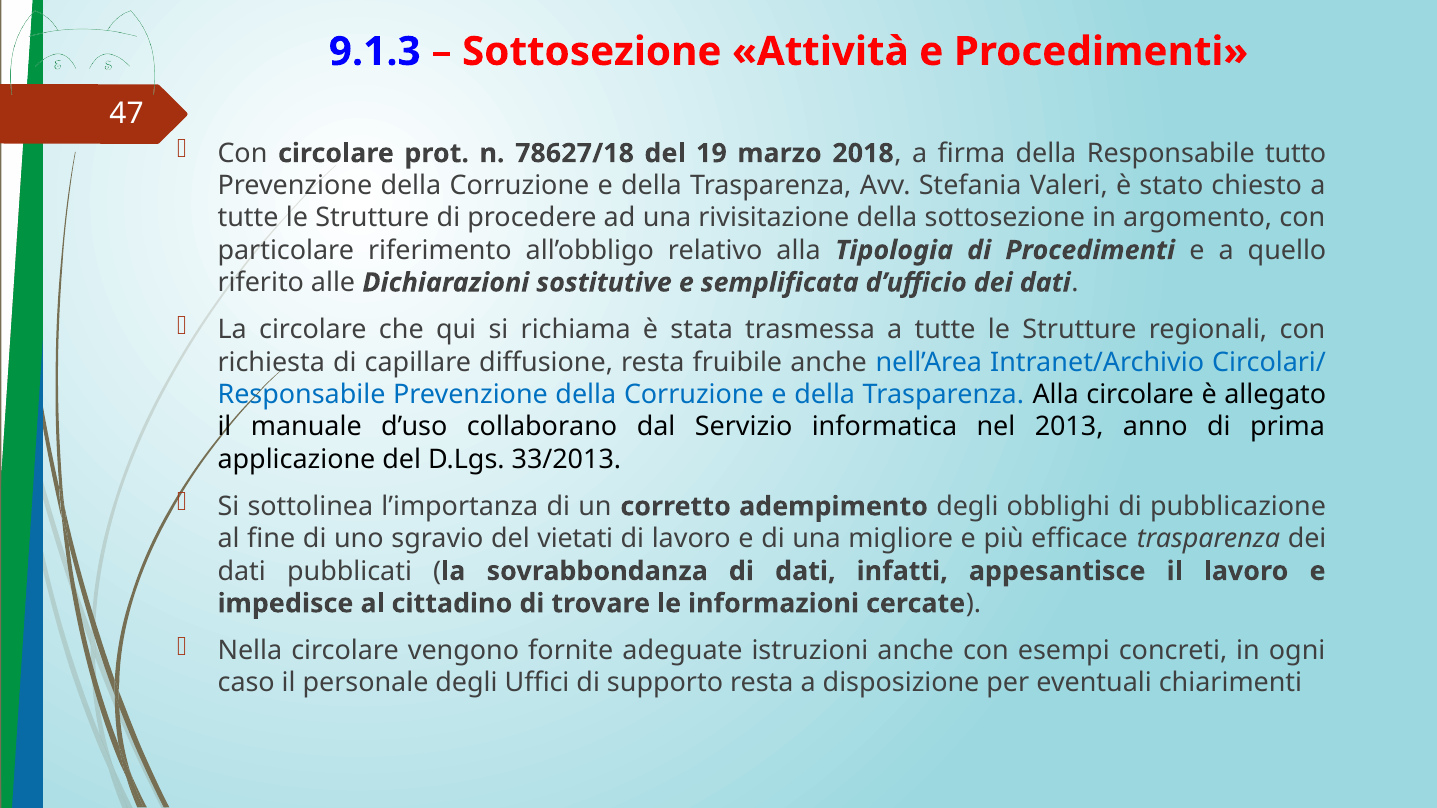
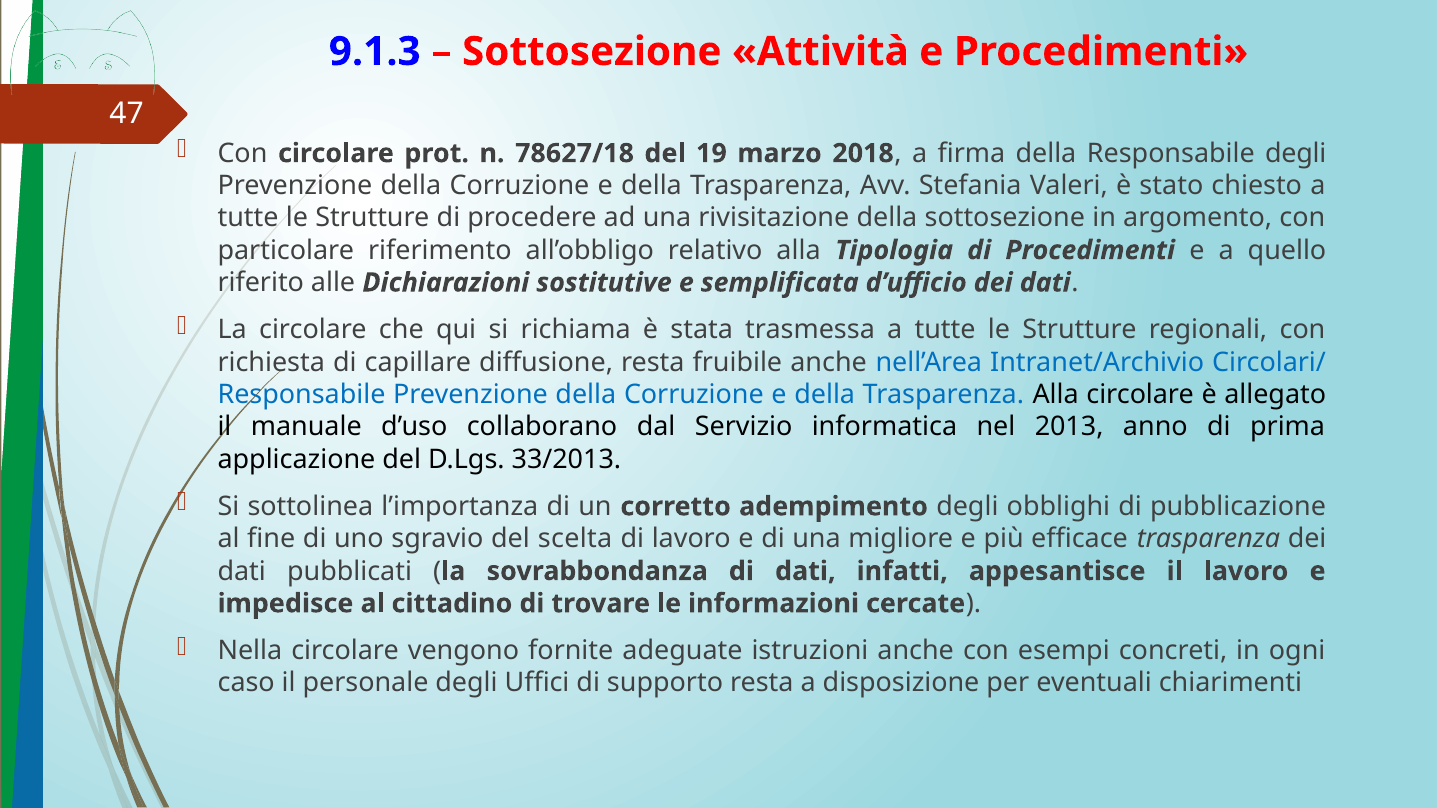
Responsabile tutto: tutto -> degli (1296, 153)
vietati: vietati -> scelta (575, 539)
